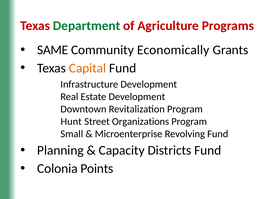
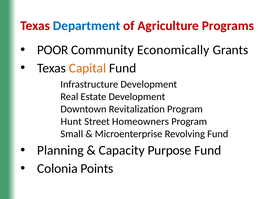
Department colour: green -> blue (87, 26)
SAME: SAME -> POOR (53, 50)
Organizations: Organizations -> Homeowners (140, 122)
Districts: Districts -> Purpose (169, 151)
